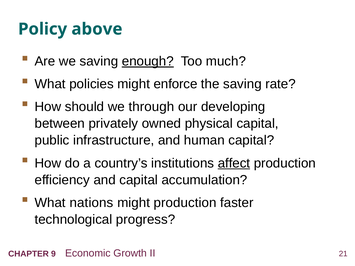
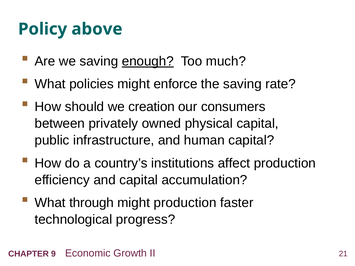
through: through -> creation (152, 107)
developing: developing -> consumers (233, 107)
affect underline: present -> none (234, 163)
nations: nations -> through (92, 203)
